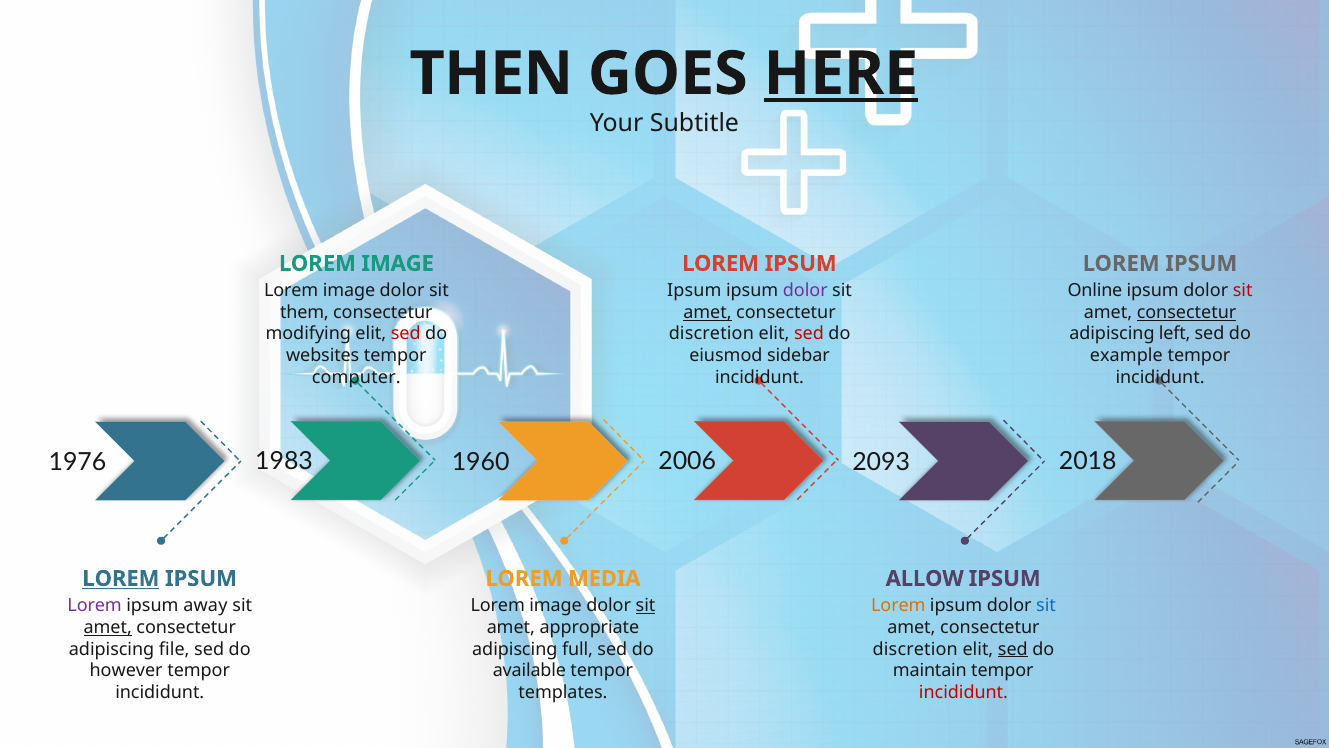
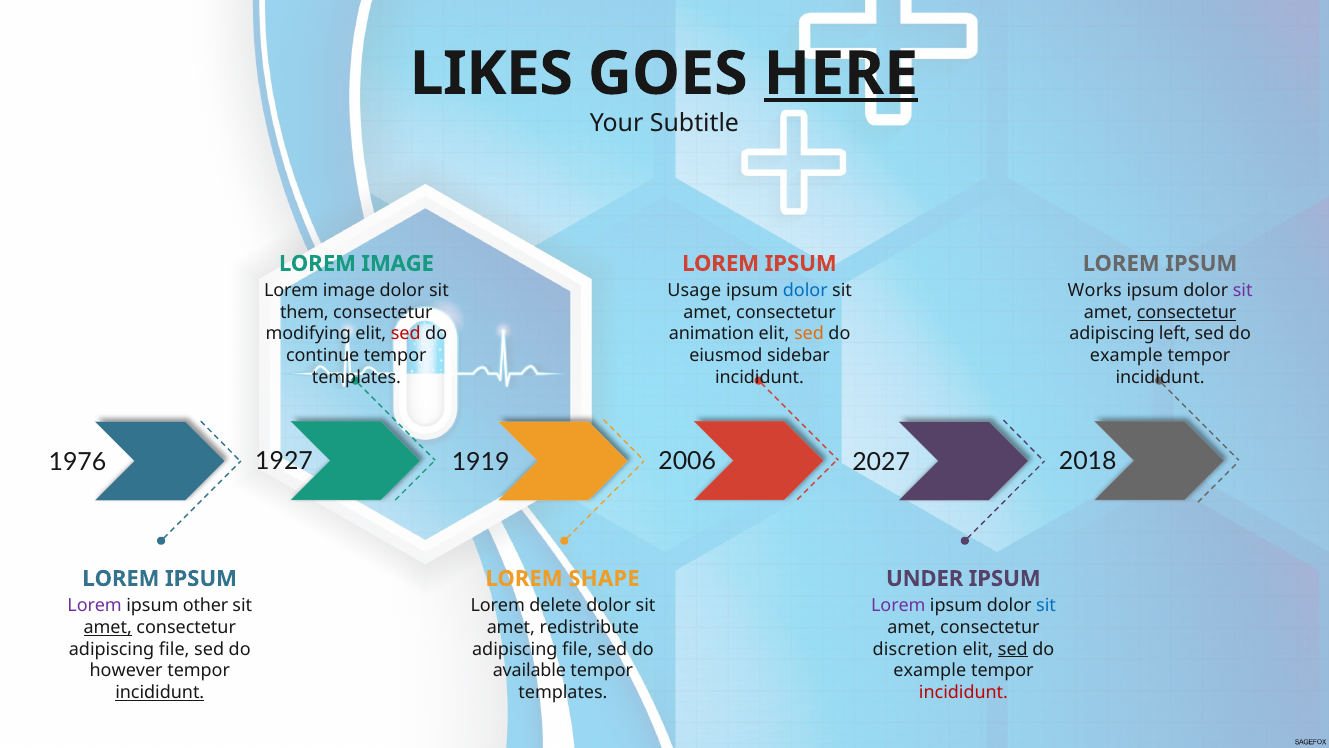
THEN: THEN -> LIKES (491, 74)
Ipsum: Ipsum -> Usage (694, 291)
dolor colour: purple -> blue (805, 291)
Online: Online -> Works (1095, 291)
sit colour: red -> purple (1243, 291)
amet underline: present -> none (707, 312)
discretion: discretion -> animation (711, 334)
sed colour: red -> orange (809, 334)
websites: websites -> continue (323, 355)
computer: computer -> templates (356, 377)
1983: 1983 -> 1927 (284, 461)
1960: 1960 -> 1919 (481, 462)
2093: 2093 -> 2027 (881, 462)
LOREM underline: present -> none (121, 578)
MEDIA: MEDIA -> SHAPE (604, 578)
ALLOW: ALLOW -> UNDER (925, 578)
away: away -> other (206, 605)
image: image -> delete (556, 605)
sit underline: present -> none (646, 605)
Lorem colour: orange -> purple (898, 605)
appropriate: appropriate -> redistribute (589, 627)
full: full -> file (577, 649)
maintain: maintain -> example (930, 670)
incididunt underline: none -> present (160, 692)
